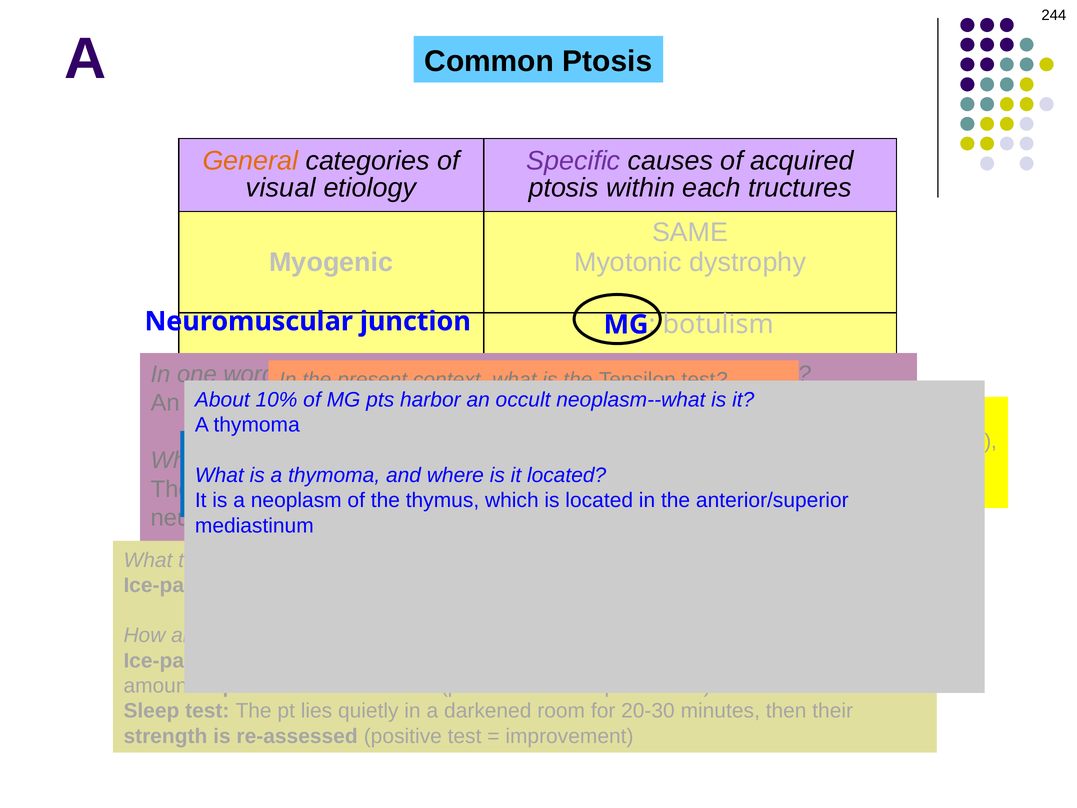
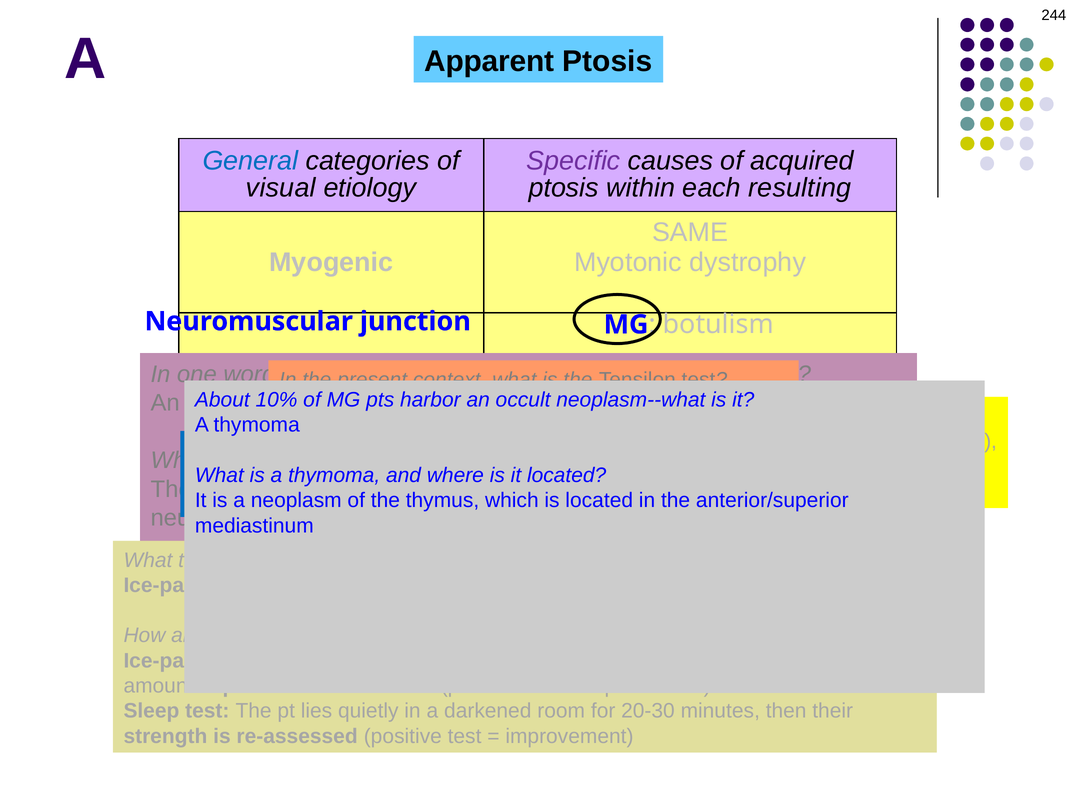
Common: Common -> Apparent (489, 61)
General colour: orange -> blue (250, 161)
tructures: tructures -> resulting (800, 188)
